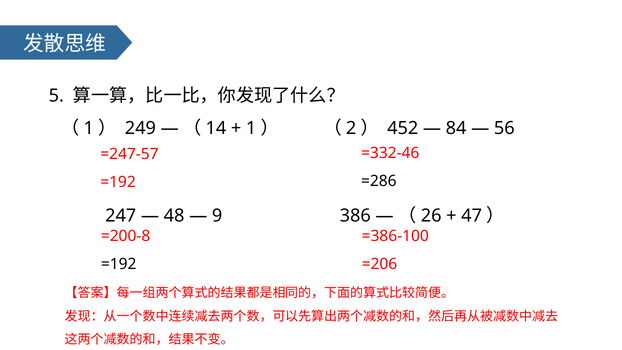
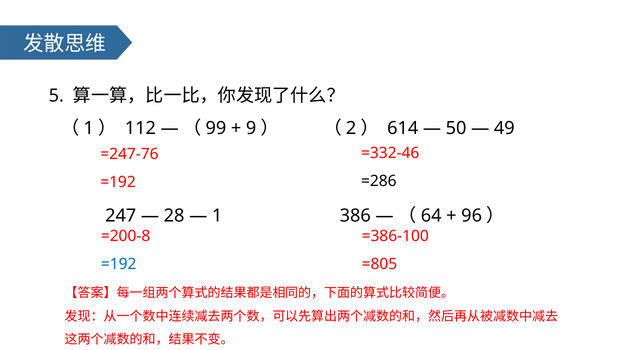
249: 249 -> 112 (140, 128)
14: 14 -> 99 (216, 128)
1: 1 -> 9 (251, 128)
452: 452 -> 614 (403, 128)
84: 84 -> 50 (456, 128)
56: 56 -> 49 (504, 128)
=247-57: =247-57 -> =247-76 (129, 154)
48: 48 -> 28 (174, 216)
9: 9 -> 1 (217, 216)
26: 26 -> 64 (431, 216)
47: 47 -> 96 (472, 216)
=192 colour: black -> blue (119, 264)
=206: =206 -> =805 (379, 264)
